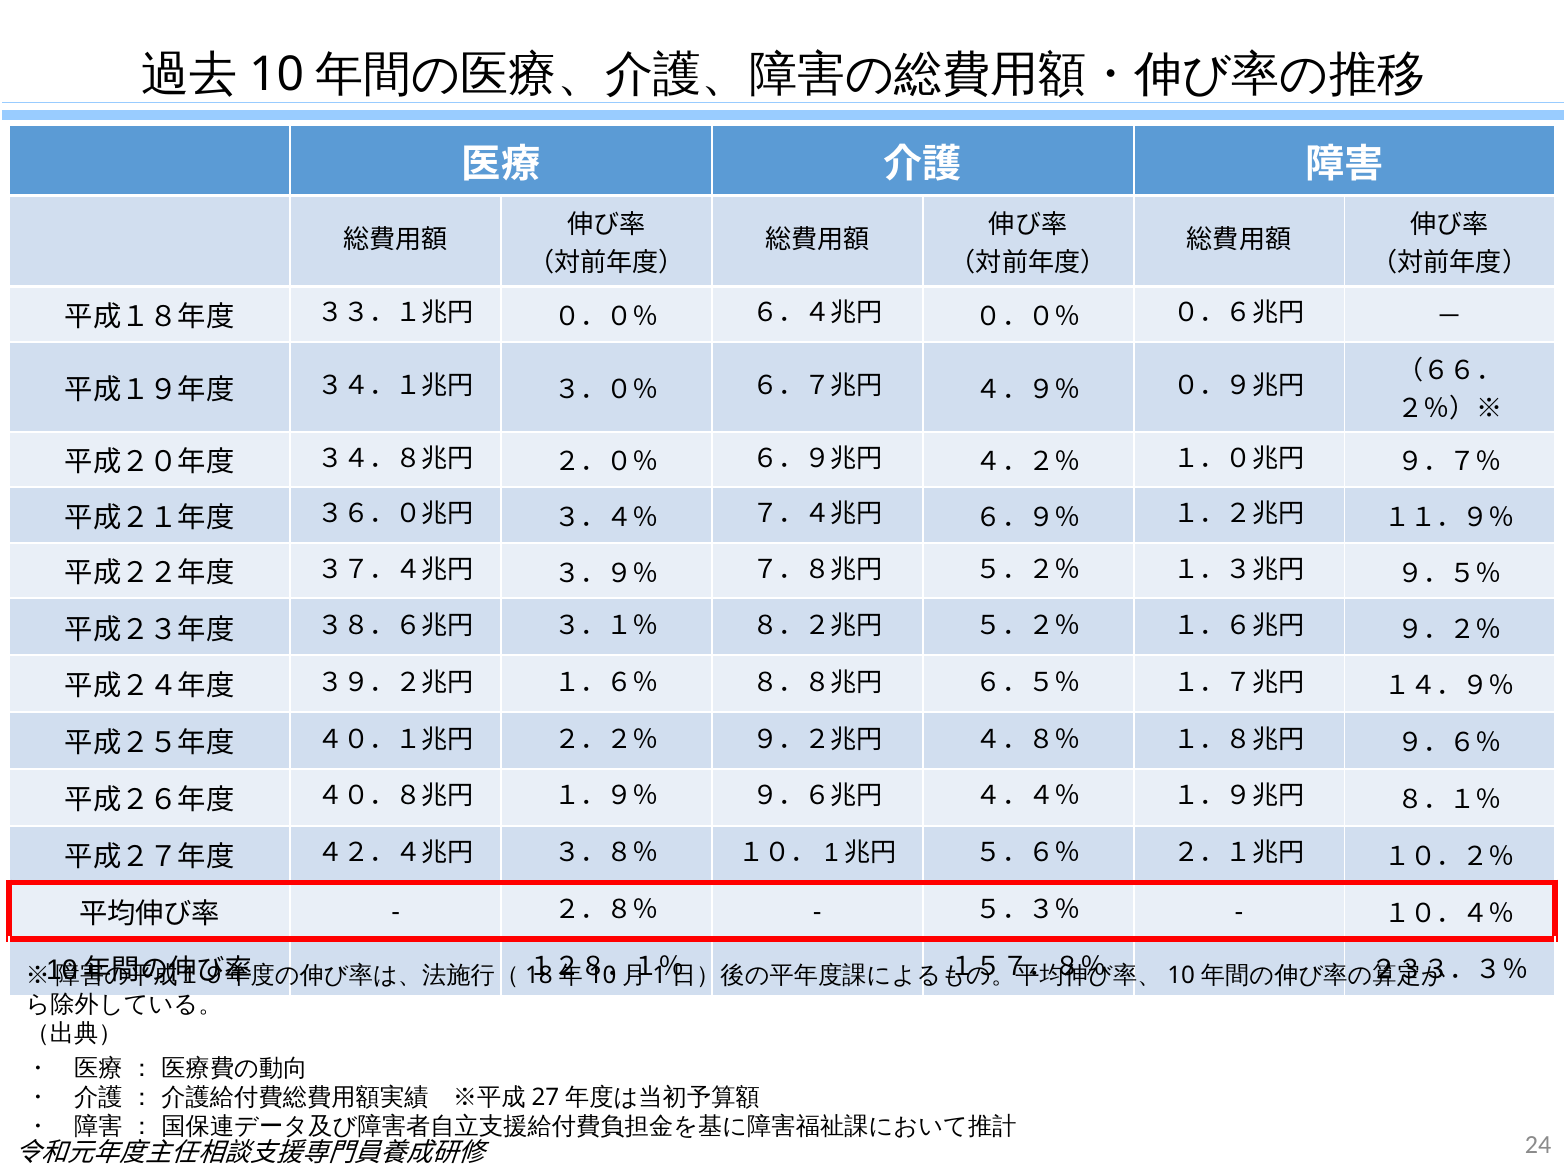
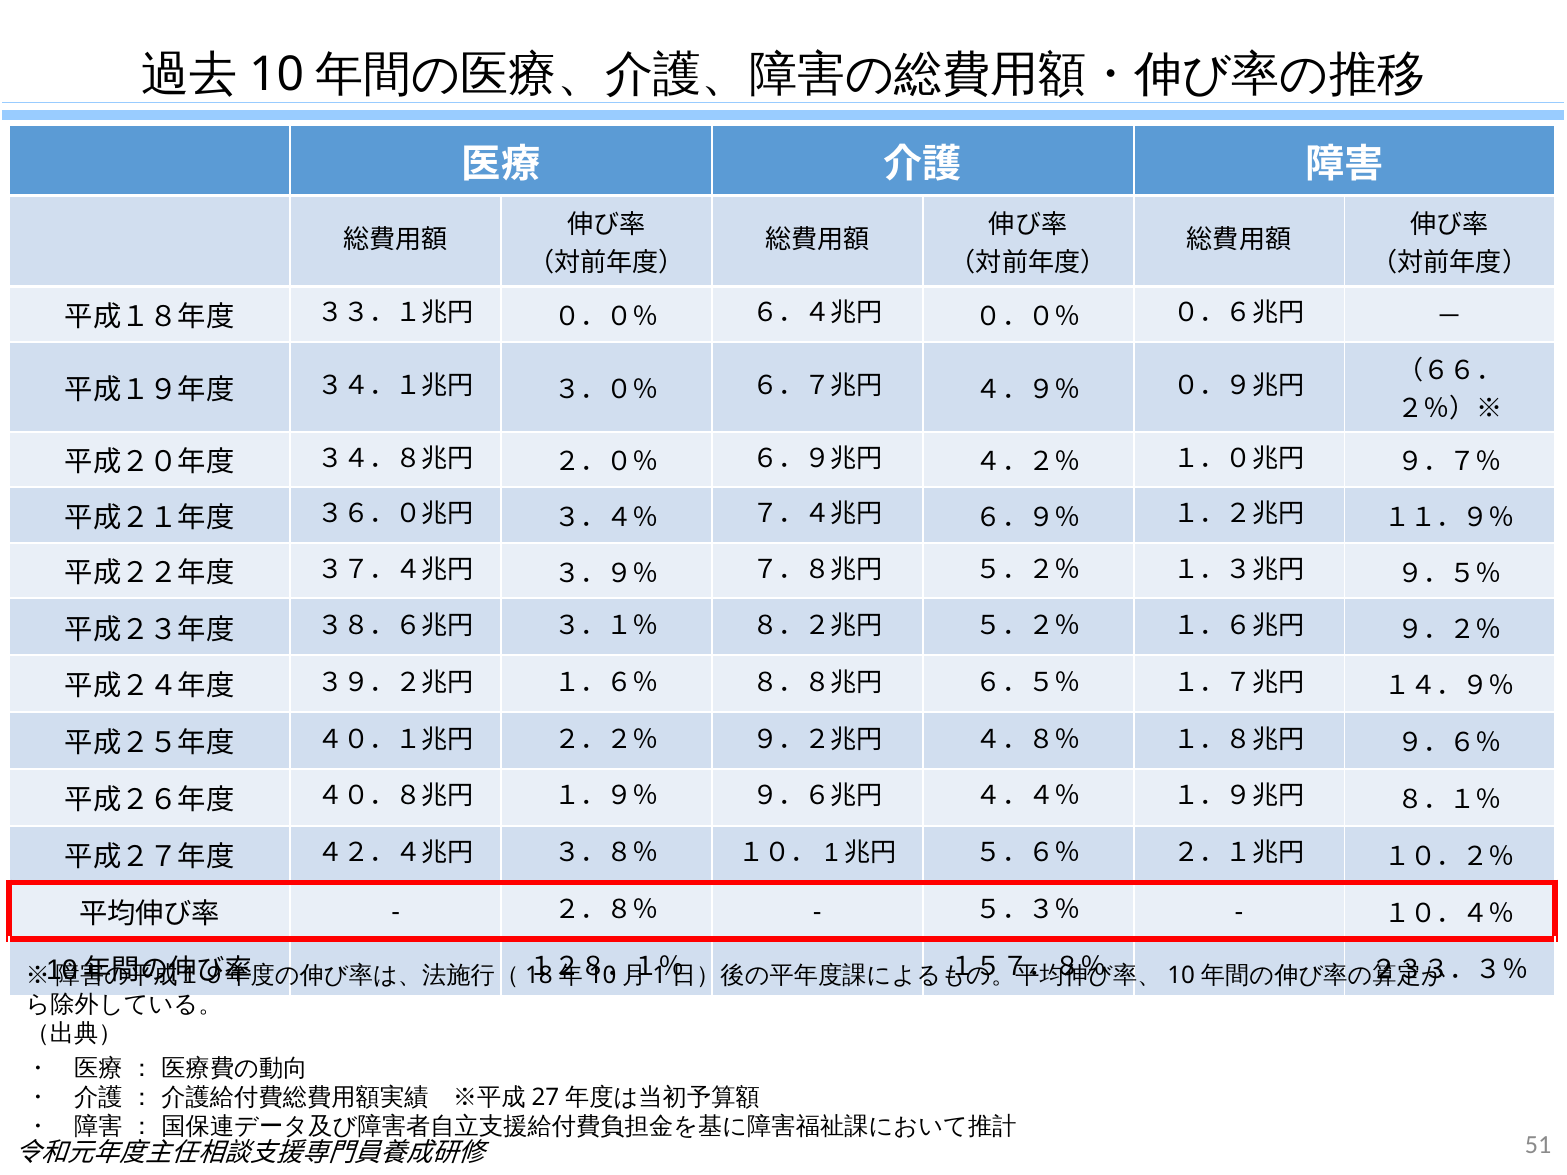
24: 24 -> 51 (1538, 1145)
